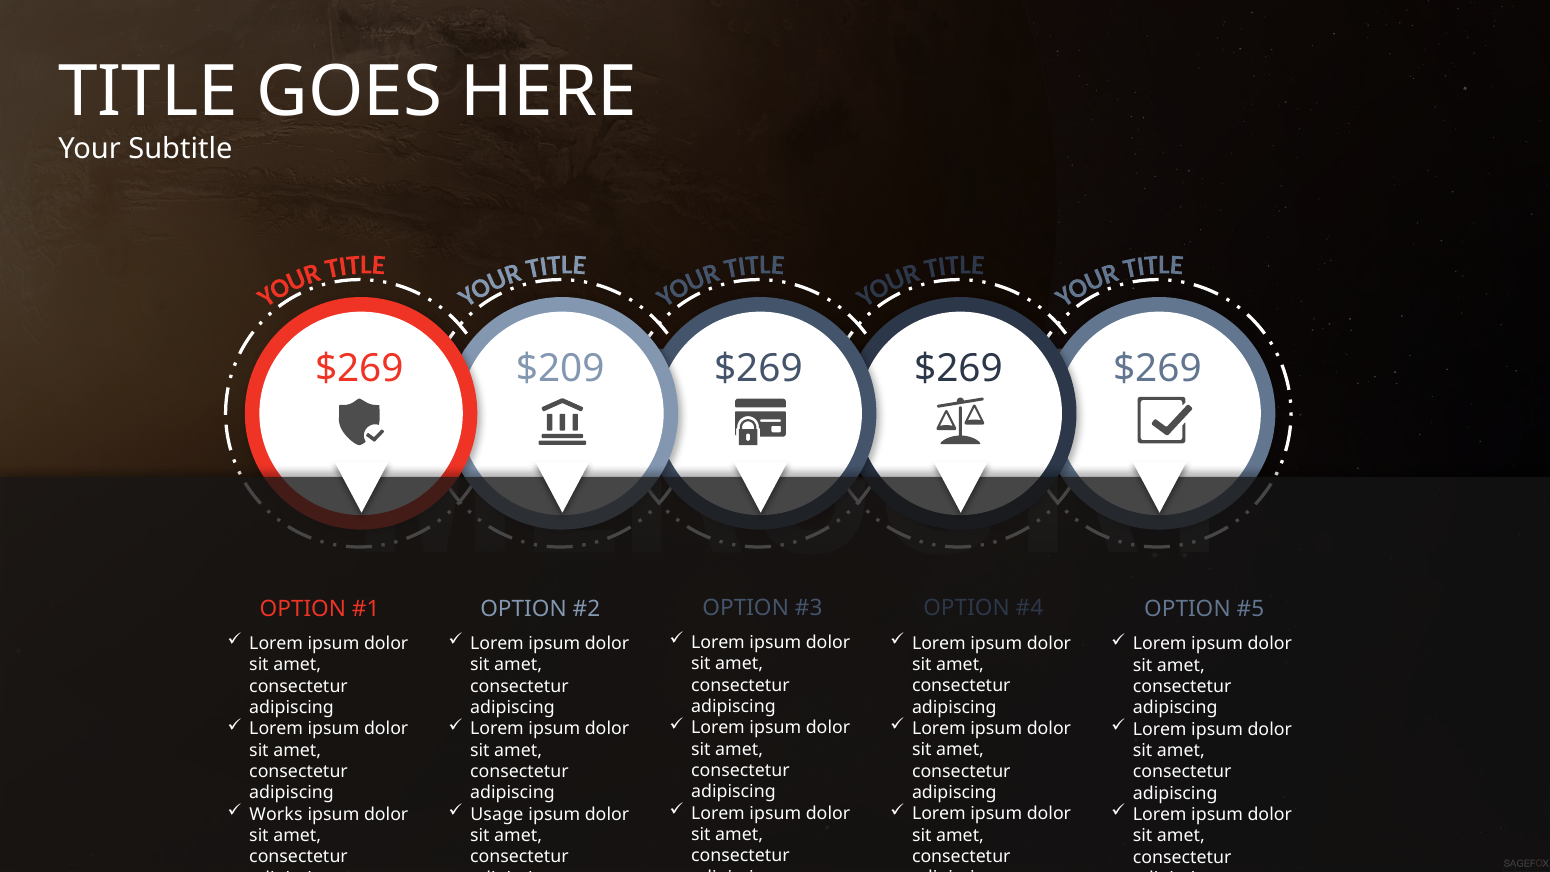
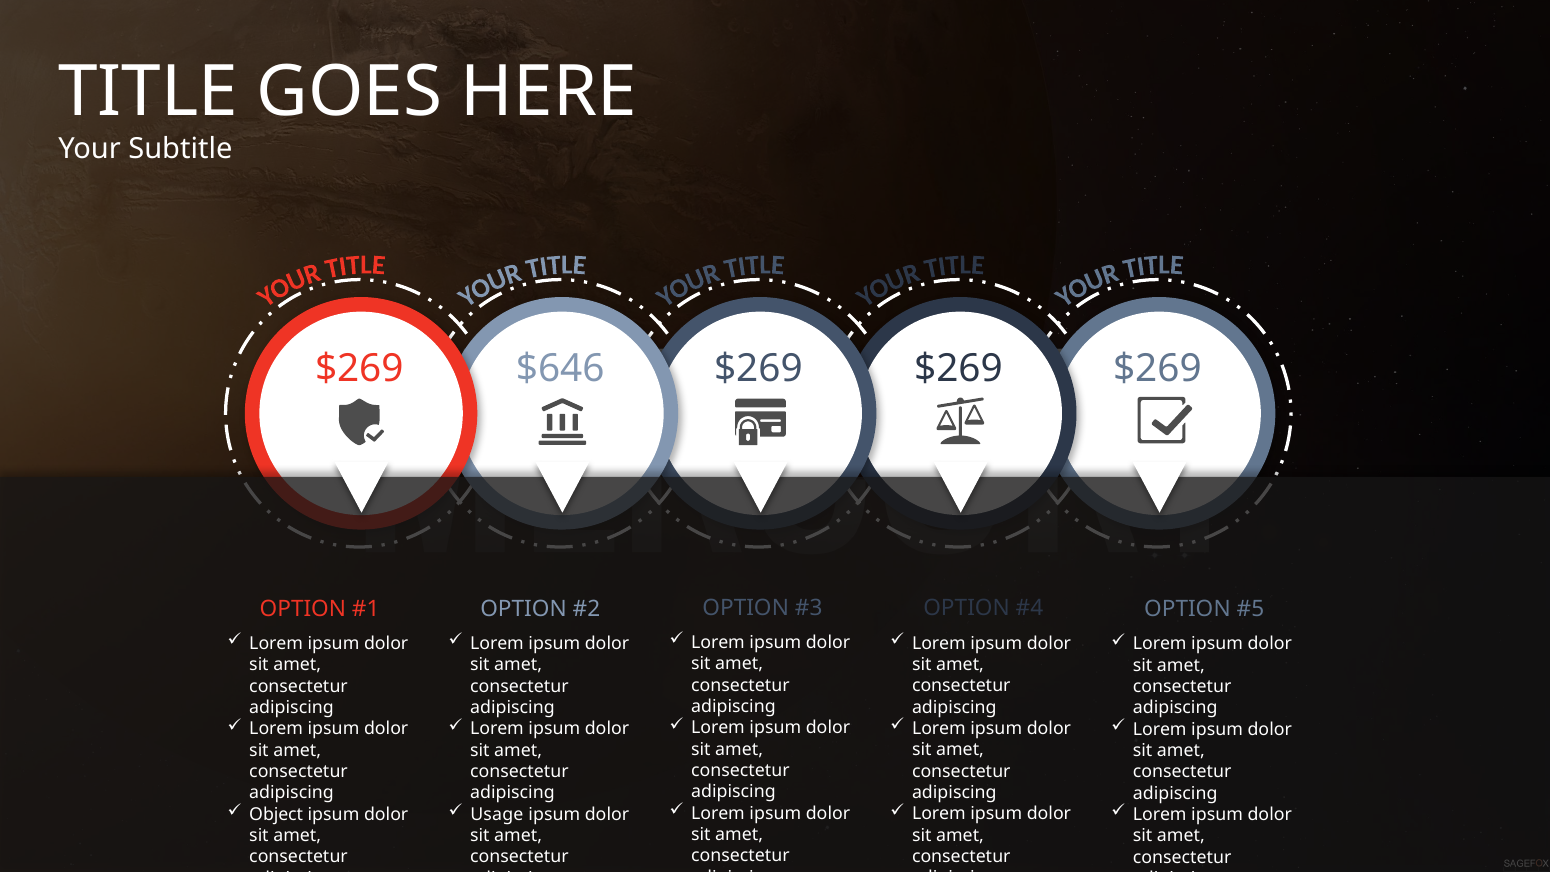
$209: $209 -> $646 (560, 368)
Works: Works -> Object (276, 814)
